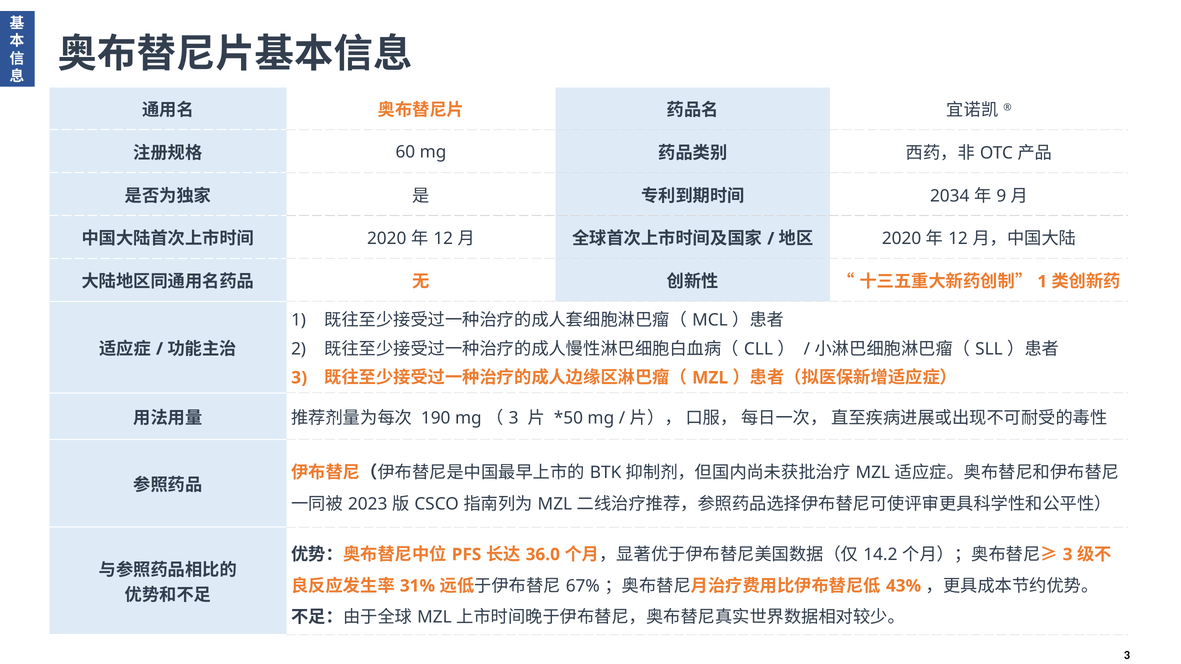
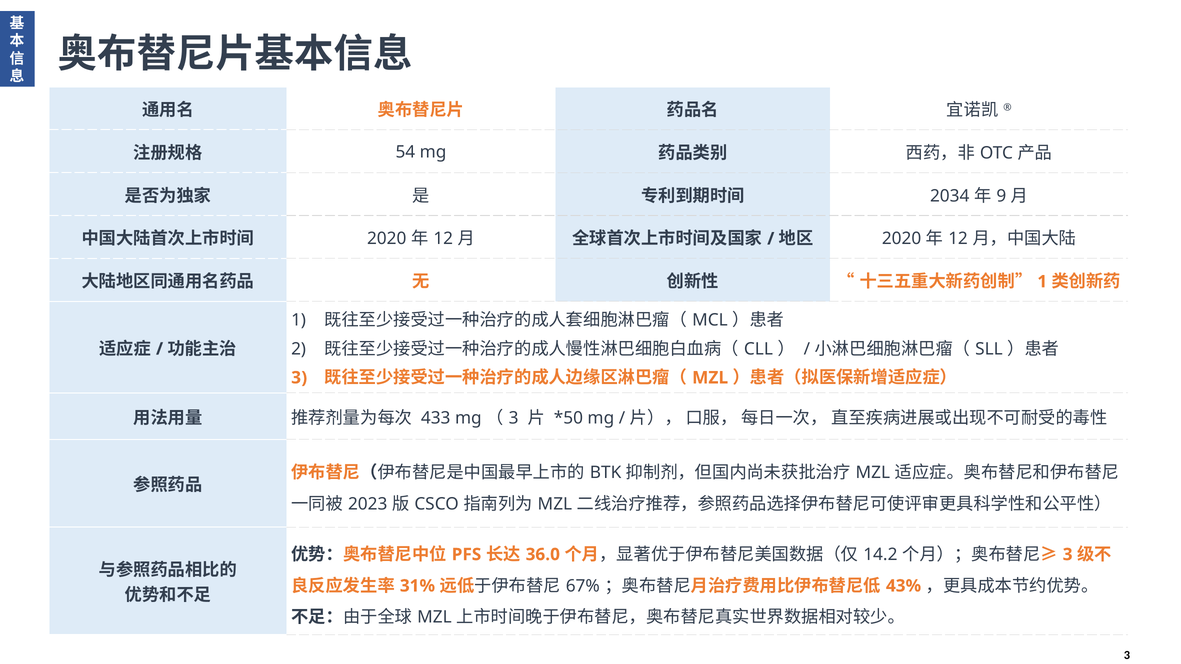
60: 60 -> 54 (405, 152)
190: 190 -> 433 (436, 418)
